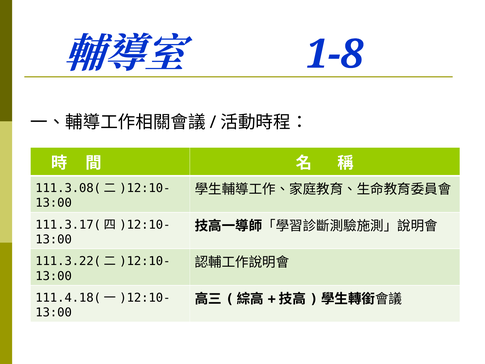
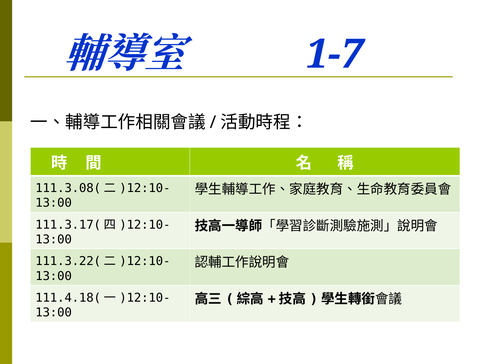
1-8: 1-8 -> 1-7 (334, 54)
